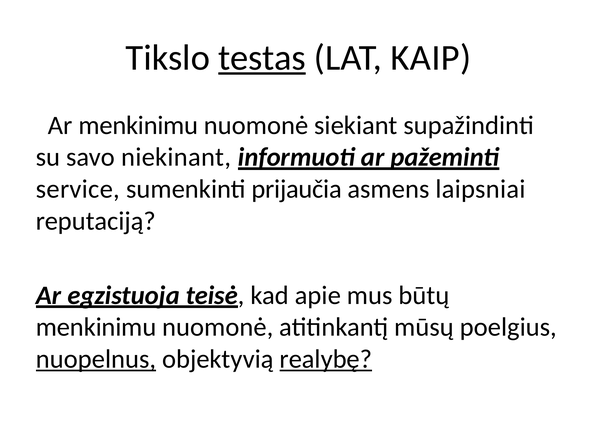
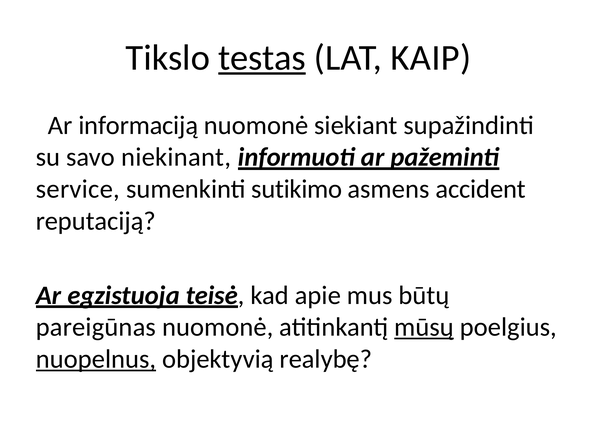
Ar menkinimu: menkinimu -> informaciją (138, 125)
prijaučia: prijaučia -> sutikimo (297, 189)
laipsniai: laipsniai -> accident (481, 189)
menkinimu: menkinimu -> pareigūnas (96, 327)
mūsų underline: none -> present (424, 327)
realybę underline: present -> none (326, 359)
